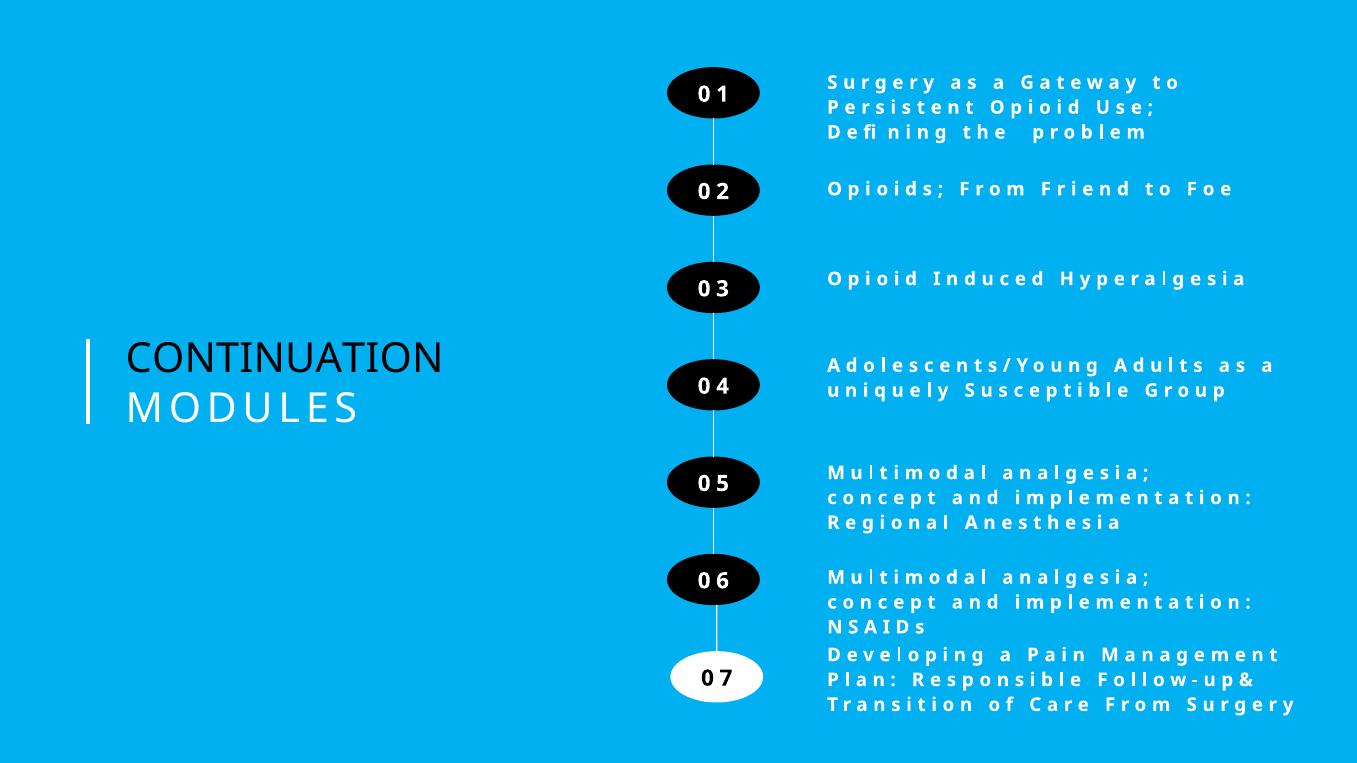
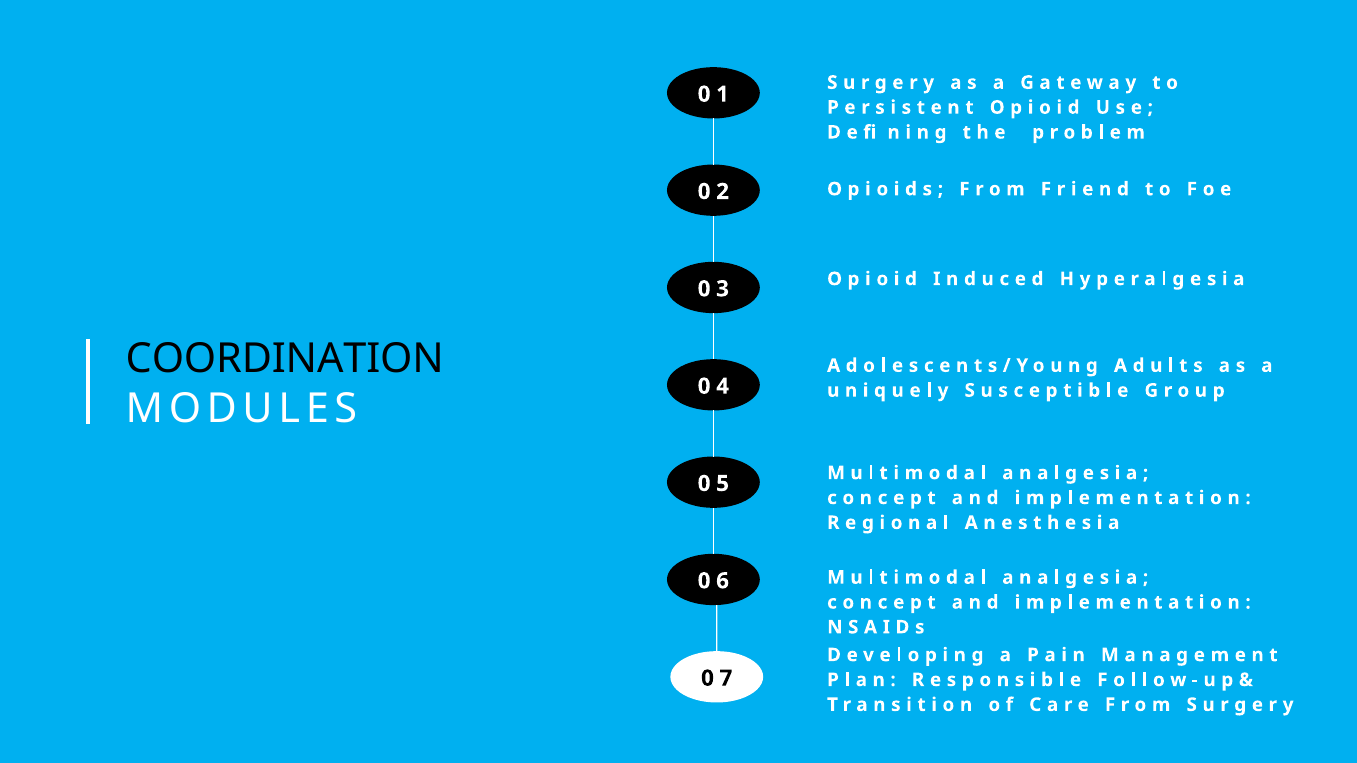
CONTINUATION: CONTINUATION -> COORDINATION (285, 359)
